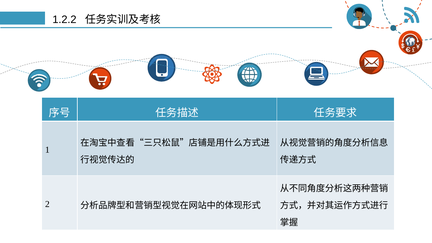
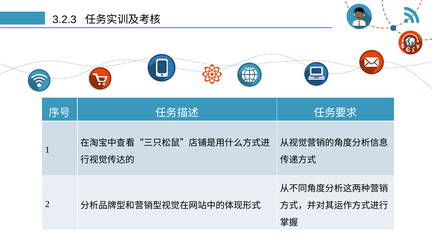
1.2.2: 1.2.2 -> 3.2.3 (64, 20)
